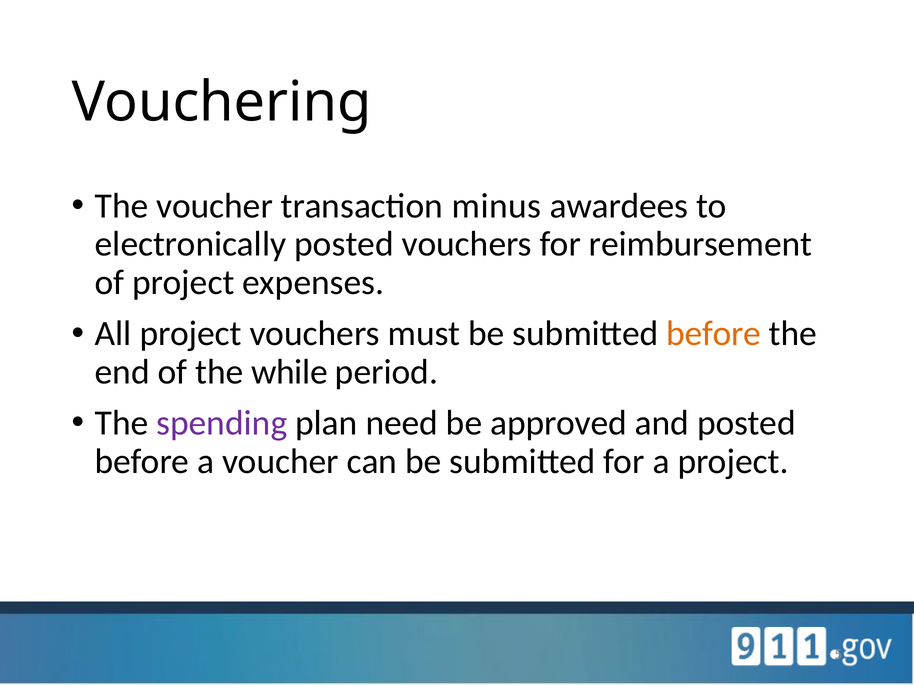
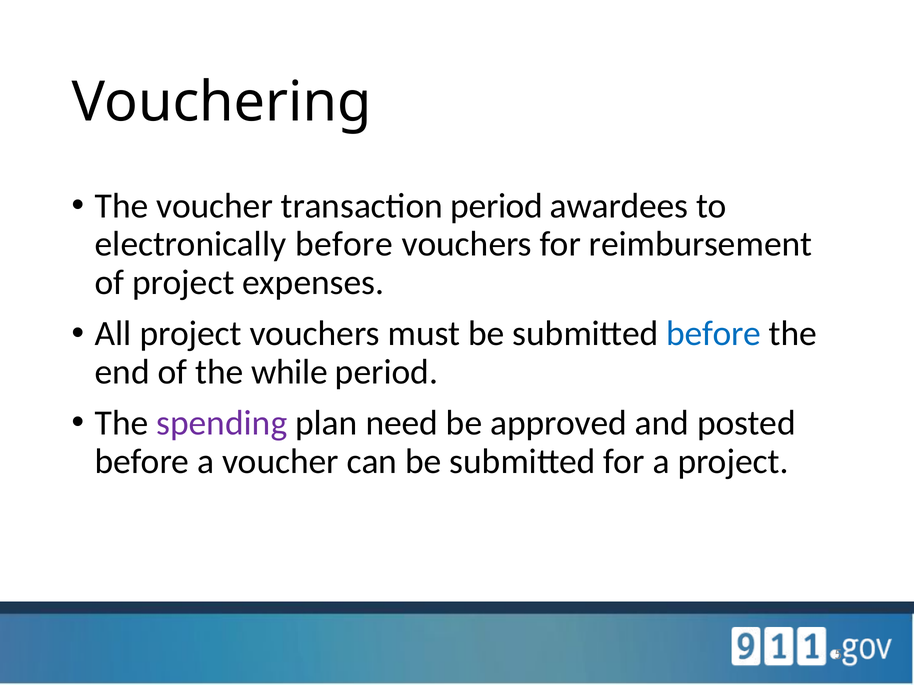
transaction minus: minus -> period (497, 206)
electronically posted: posted -> before (344, 244)
before colour: orange -> blue (714, 334)
